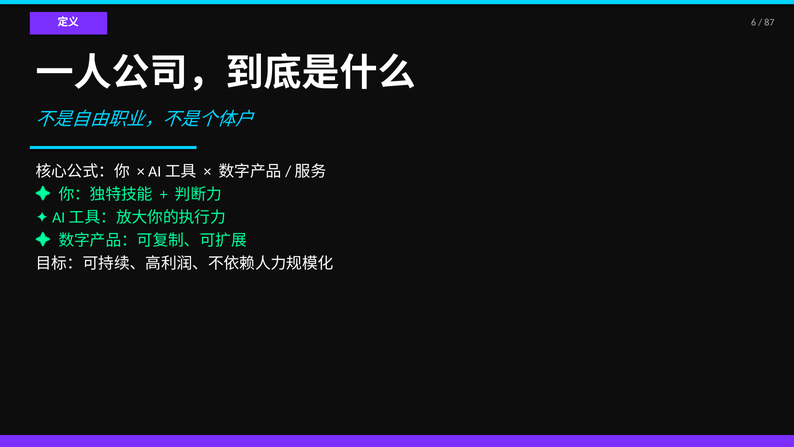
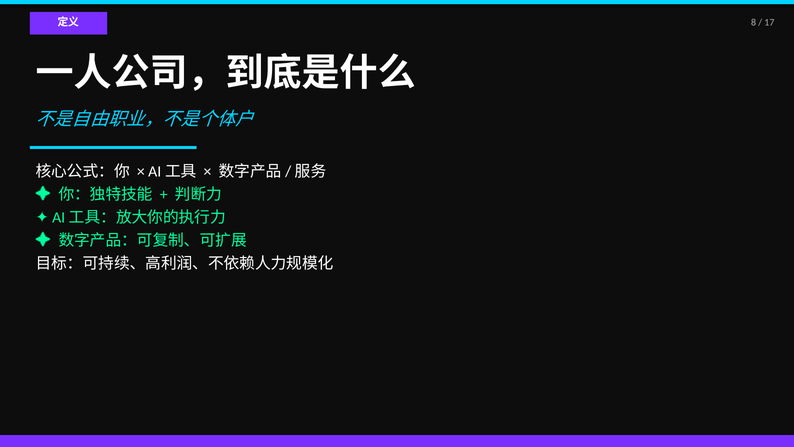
6: 6 -> 8 (754, 23)
87: 87 -> 17 (769, 23)
